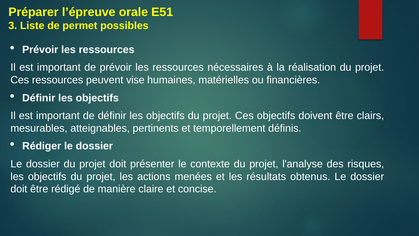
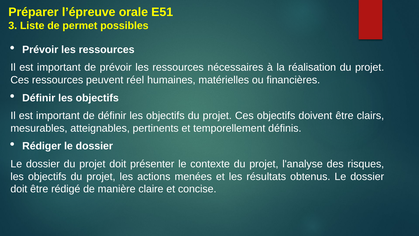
vise: vise -> réel (135, 80)
